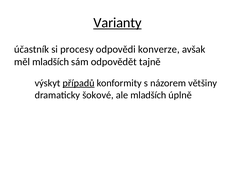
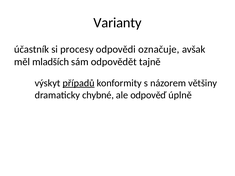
Varianty underline: present -> none (117, 23)
konverze: konverze -> označuje (159, 49)
šokové: šokové -> chybné (98, 95)
ale mladších: mladších -> odpověď (148, 95)
